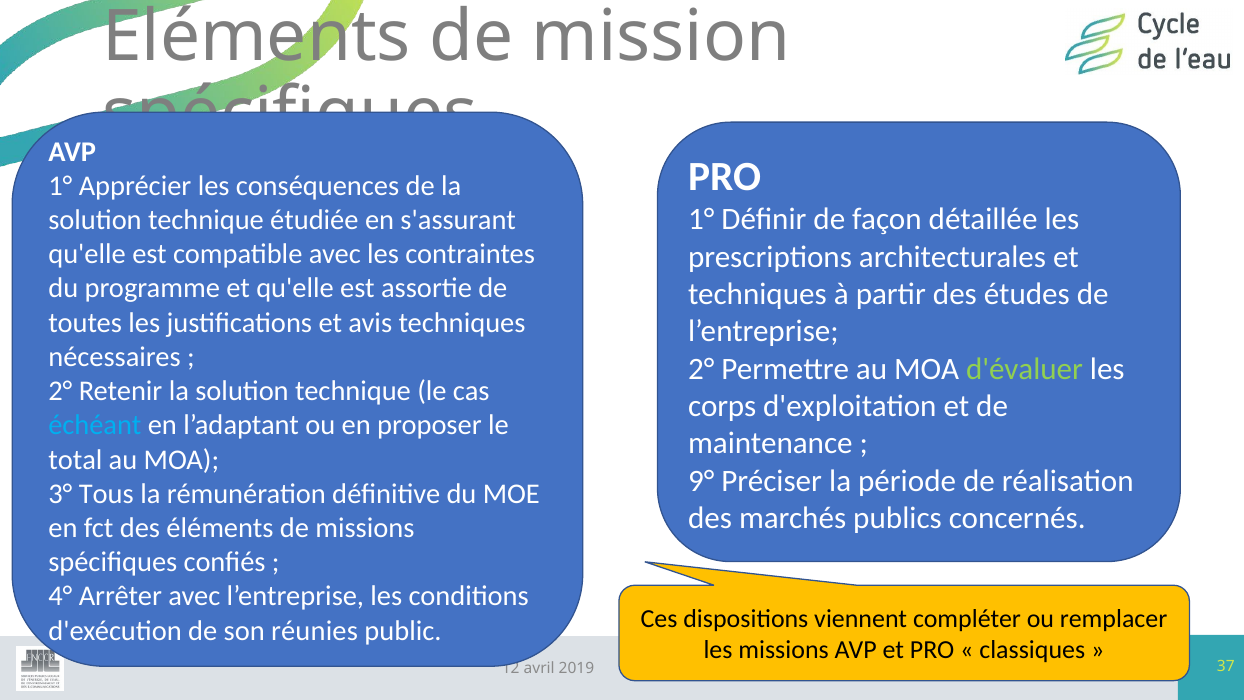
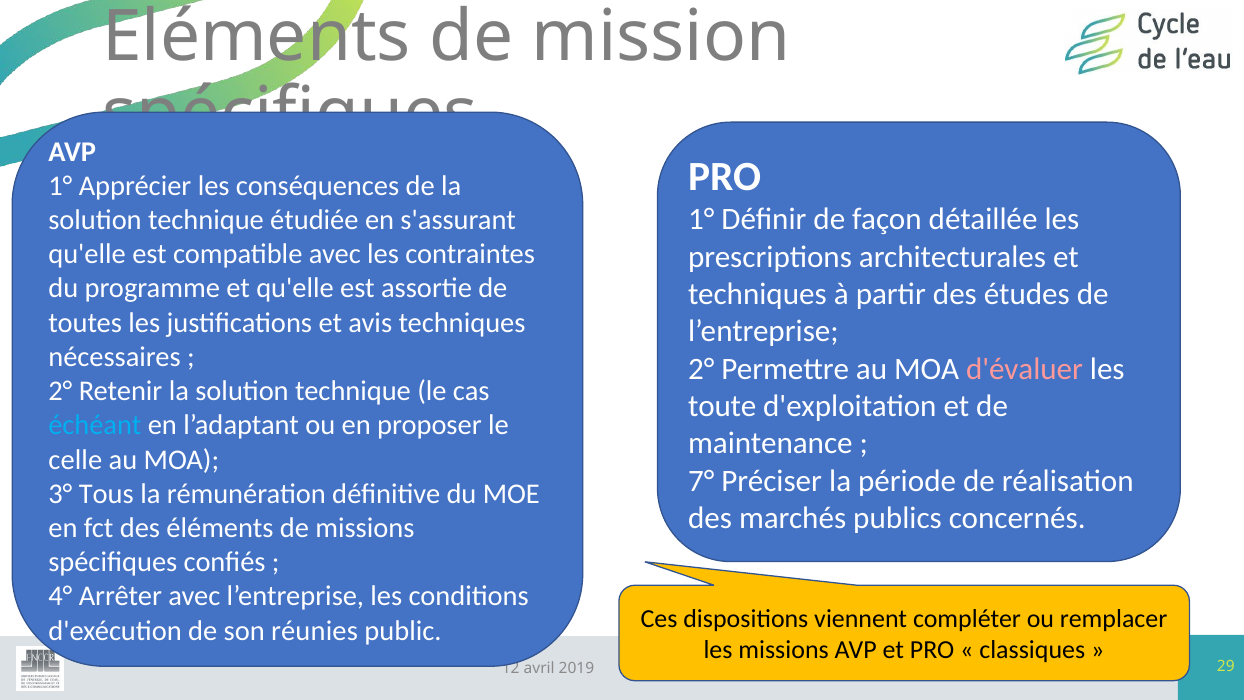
d'évaluer colour: light green -> pink (1024, 369)
corps: corps -> toute (722, 406)
total: total -> celle (75, 459)
9°: 9° -> 7° (701, 481)
37: 37 -> 29 (1226, 666)
